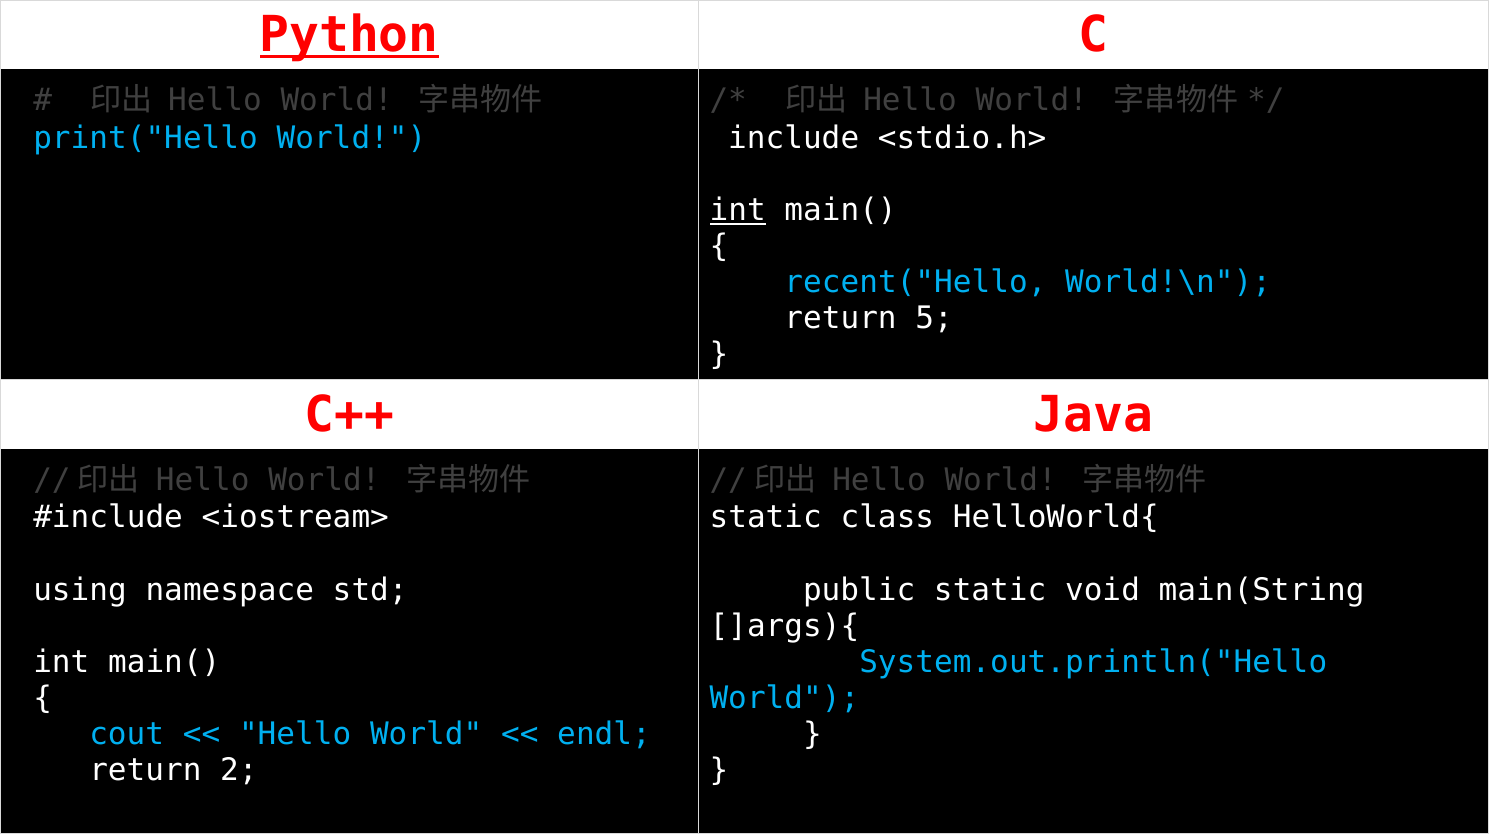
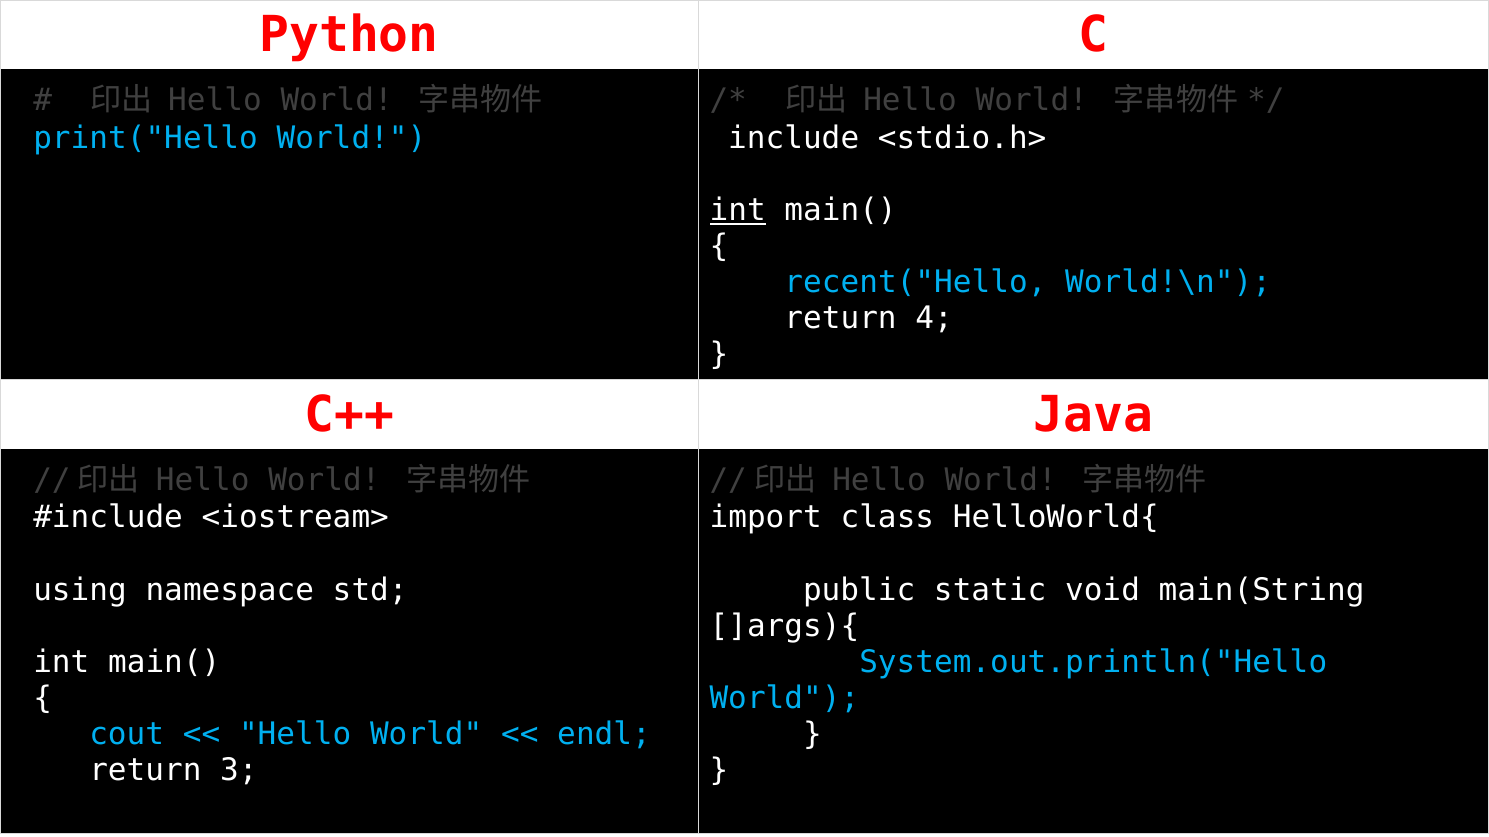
Python underline: present -> none (349, 35)
5: 5 -> 4 (934, 319)
static: static -> import (766, 518)
2: 2 -> 3 (239, 771)
